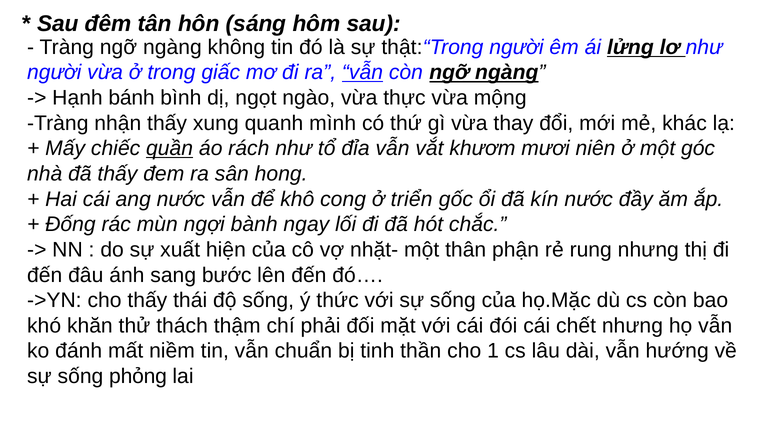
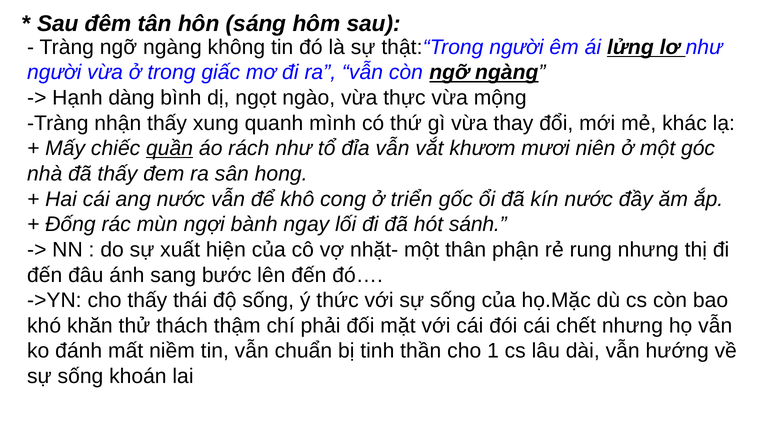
vẫn underline: present -> none (362, 72)
bánh: bánh -> dàng (132, 98)
chắc: chắc -> sánh (478, 224)
phỏng: phỏng -> khoán (138, 376)
